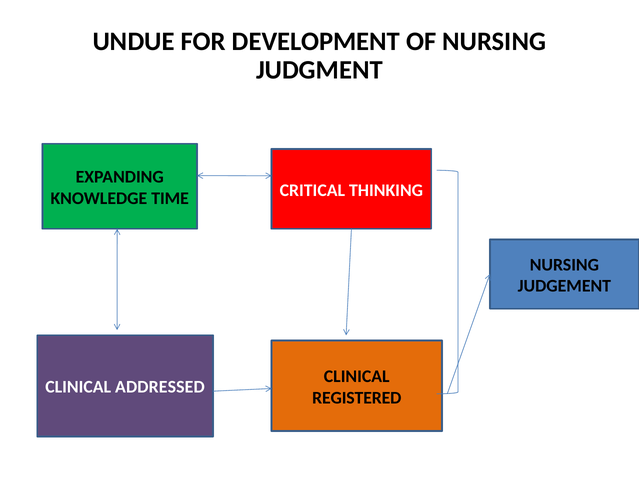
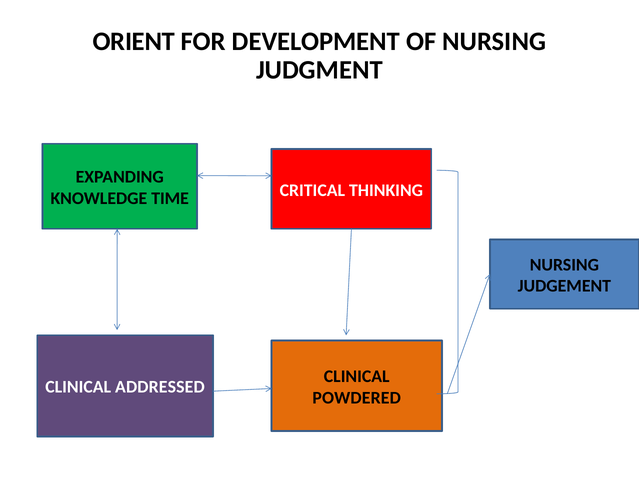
UNDUE: UNDUE -> ORIENT (134, 41)
REGISTERED: REGISTERED -> POWDERED (357, 398)
